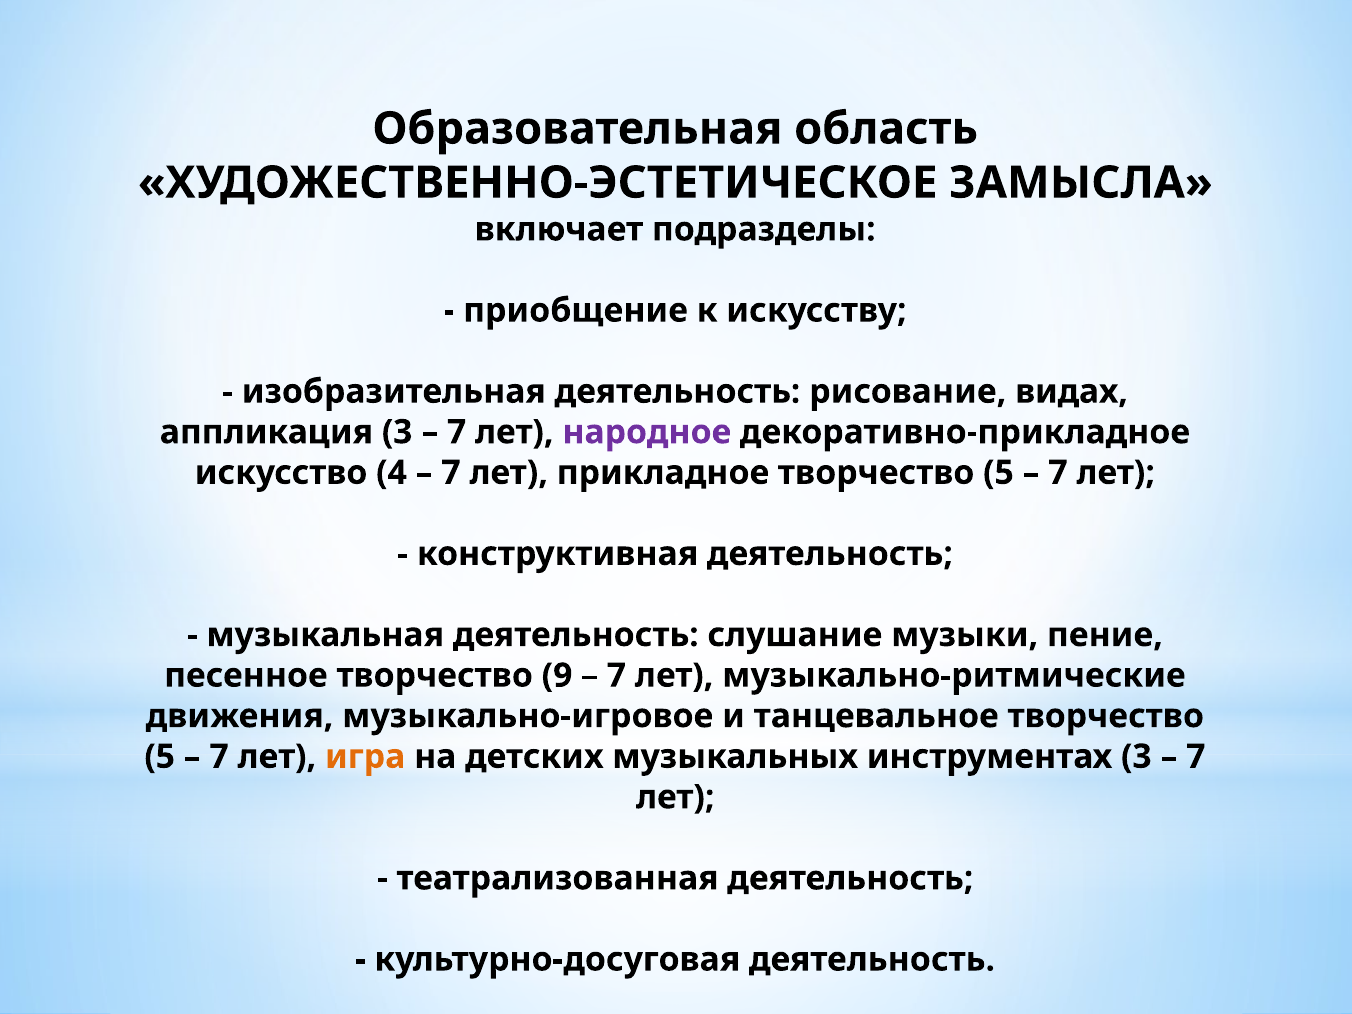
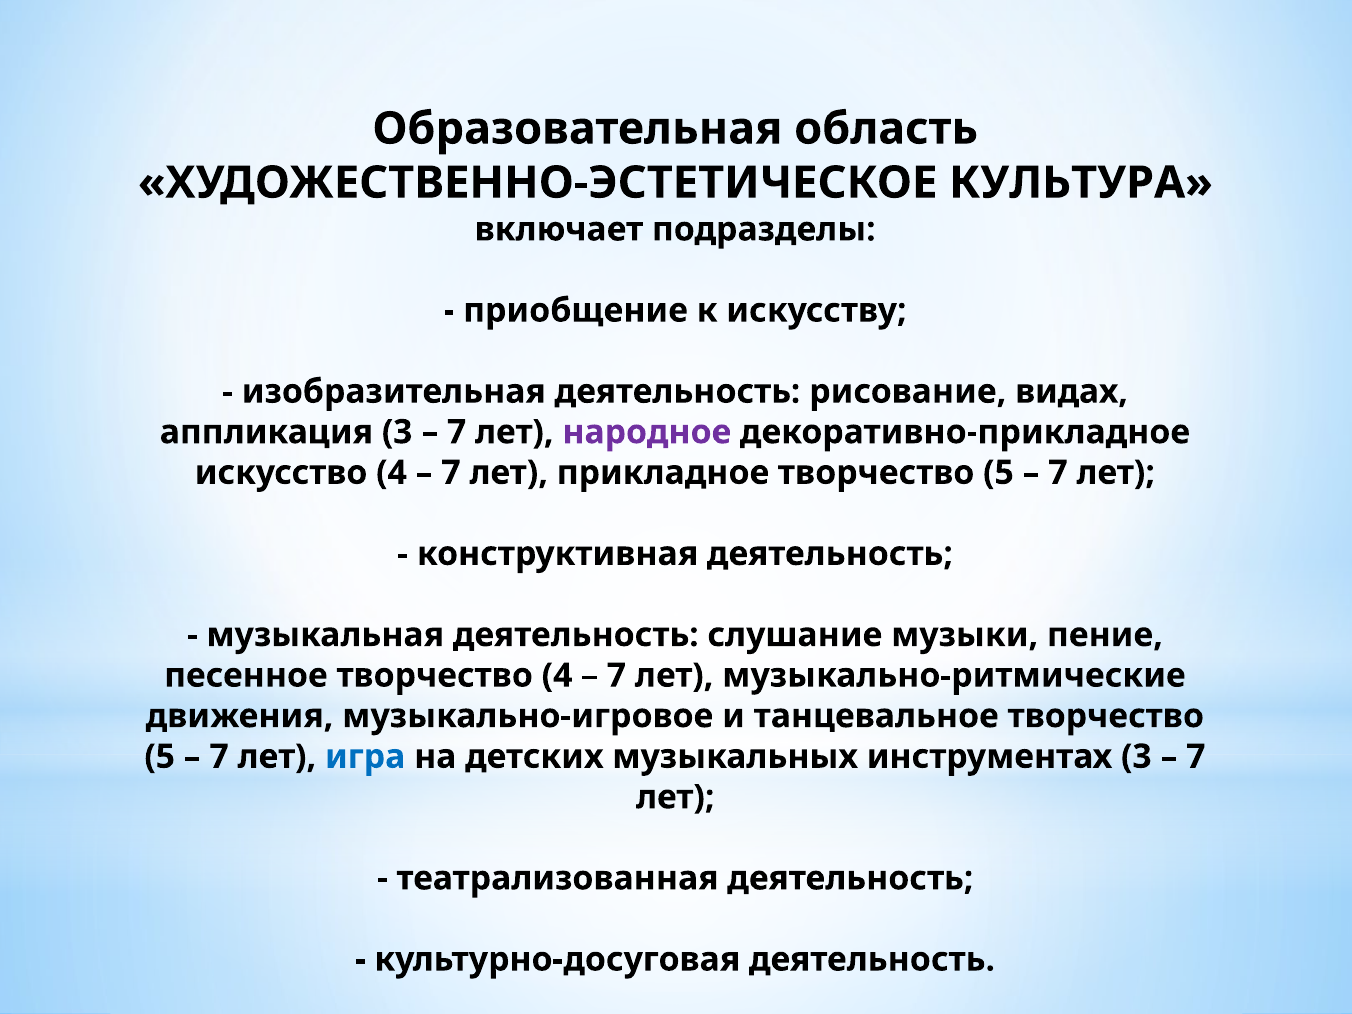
ЗАМЫСЛА: ЗАМЫСЛА -> КУЛЬТУРА (1081, 183)
творчество 9: 9 -> 4 (557, 675)
игра colour: orange -> blue (365, 757)
